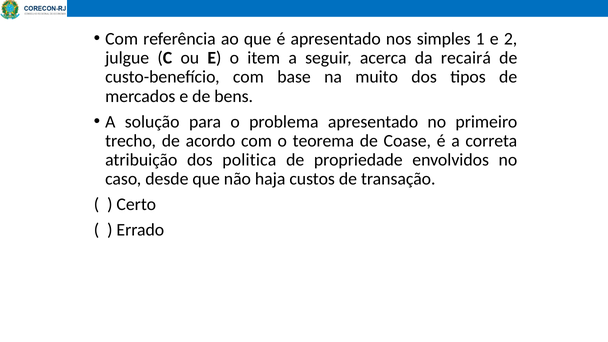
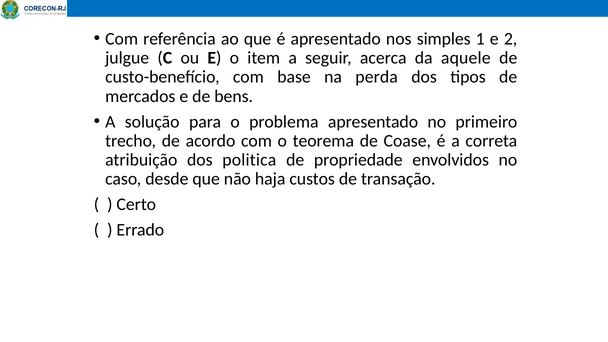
recairá: recairá -> aquele (466, 58)
muito: muito -> perda (377, 77)
